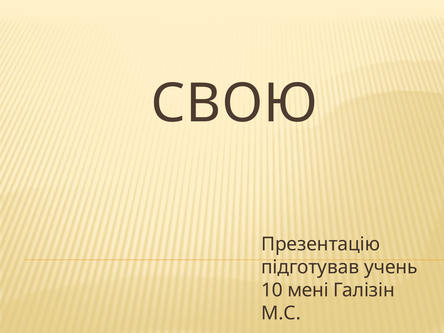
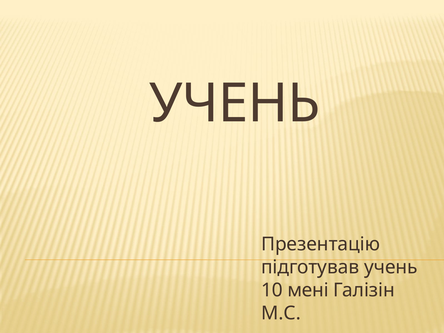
СВОЮ: СВОЮ -> УЧЕНЬ (235, 104)
